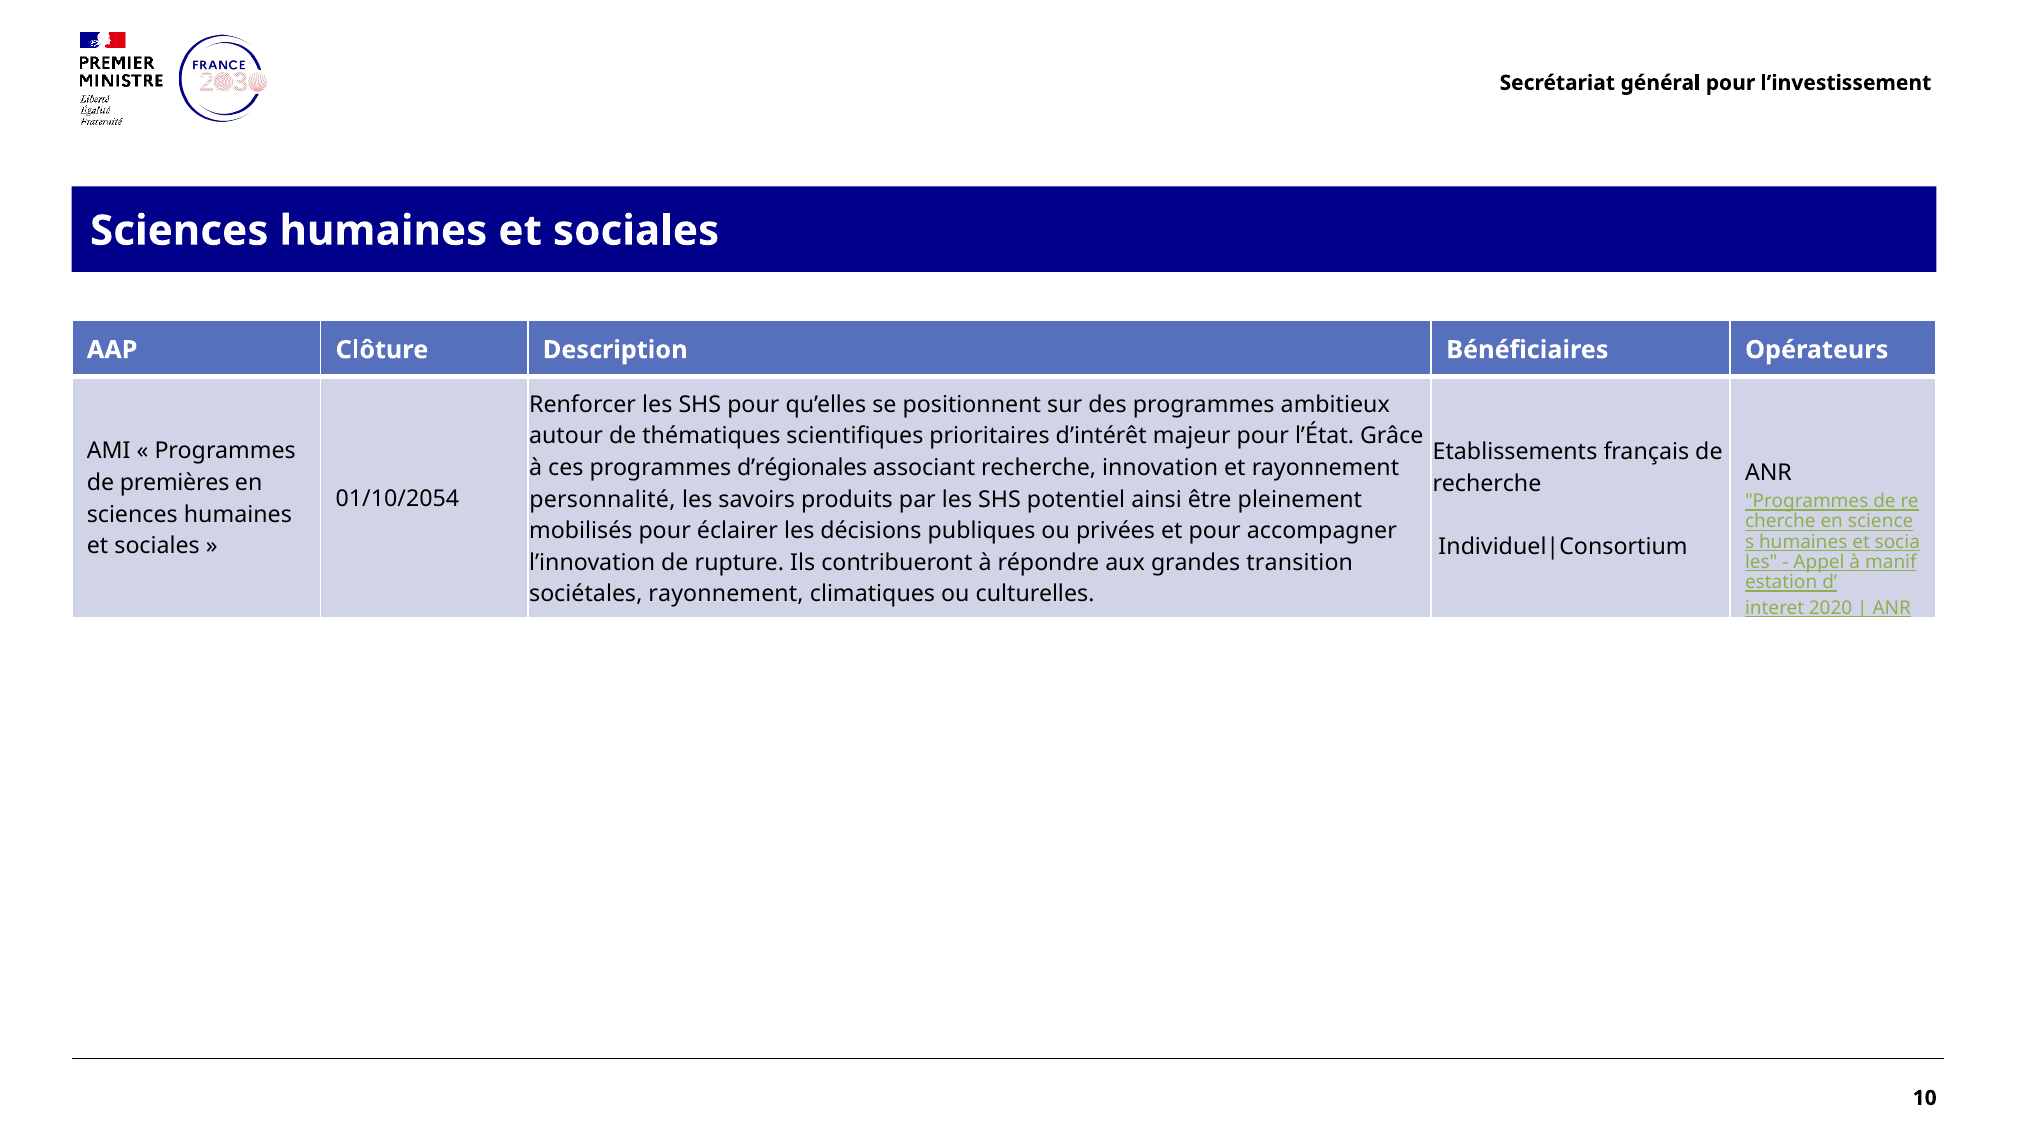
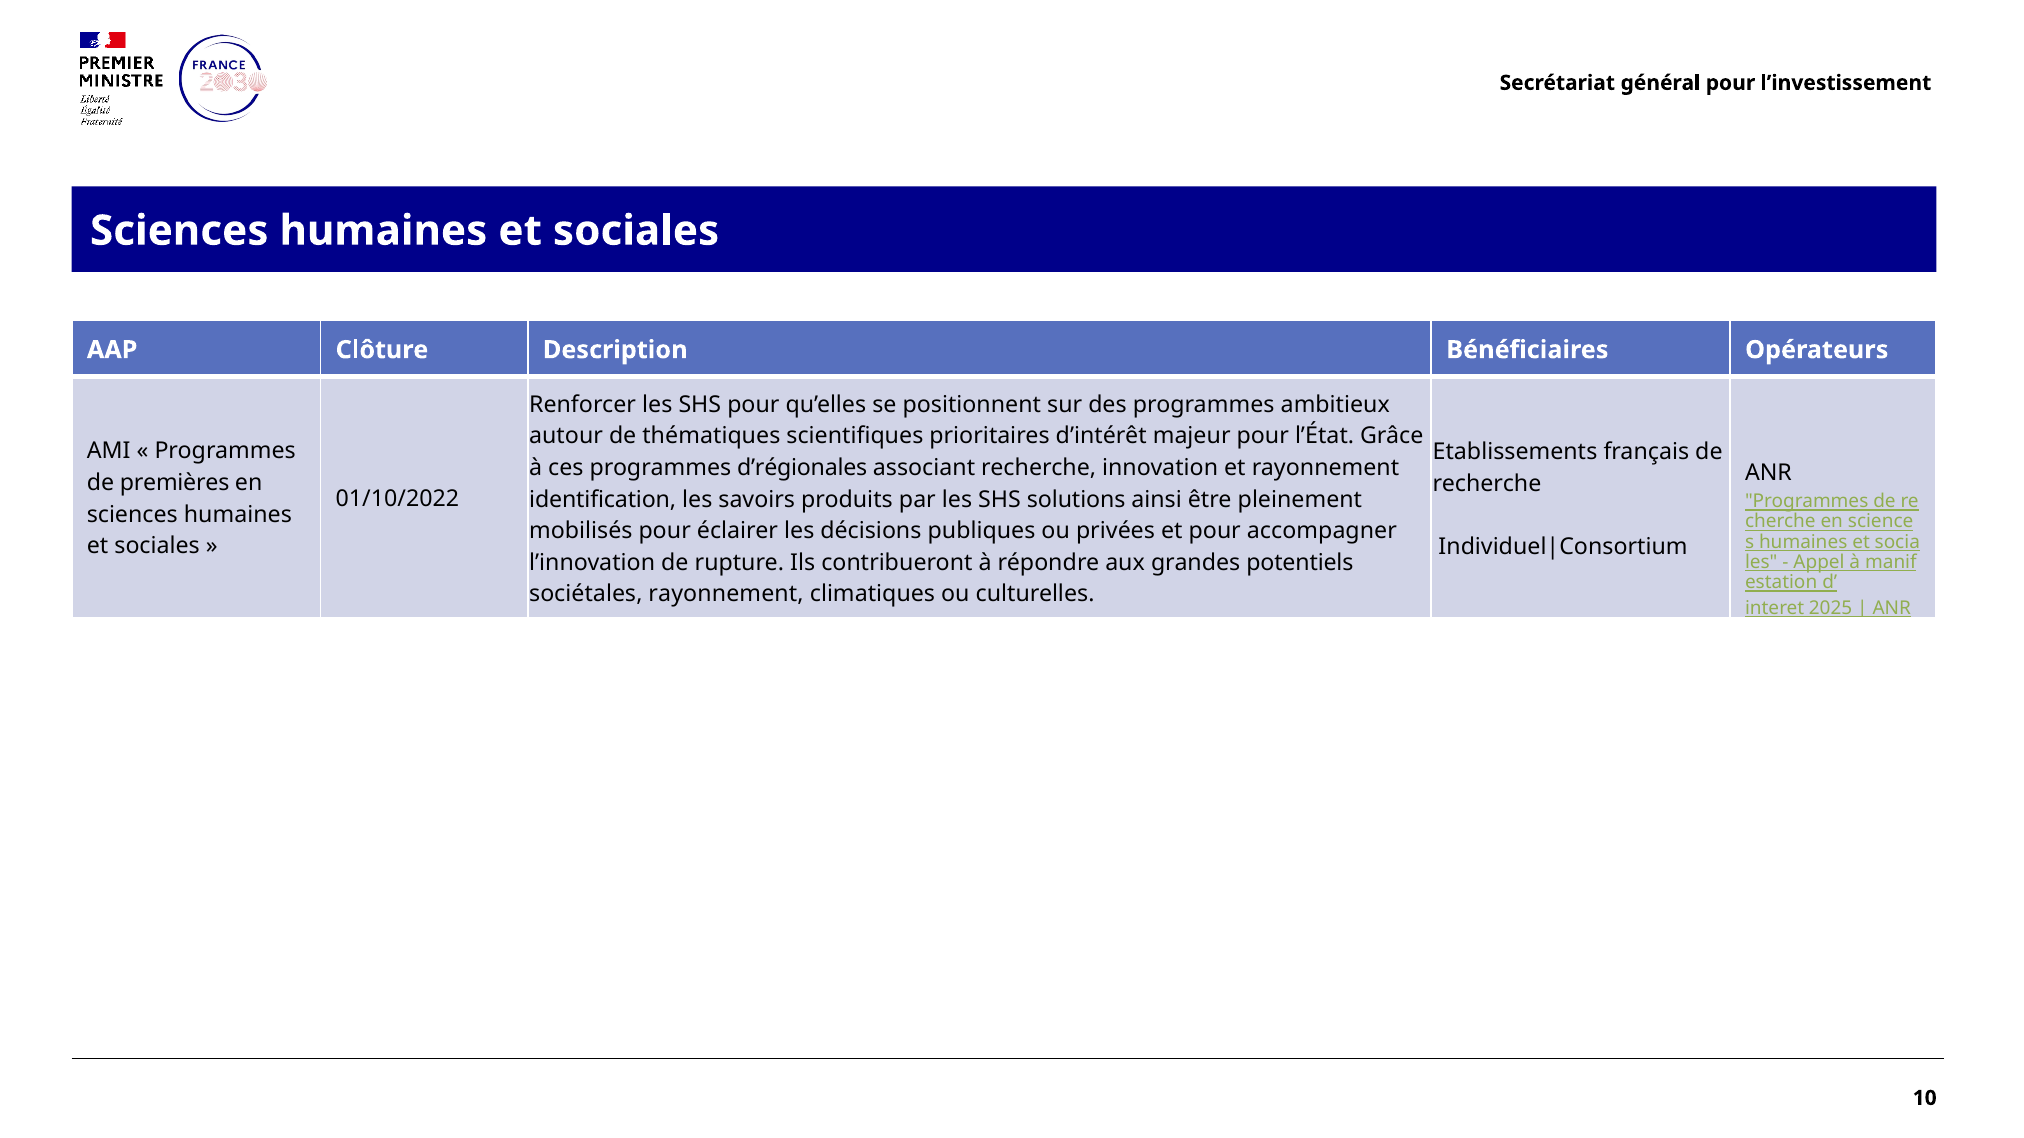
01/10/2054: 01/10/2054 -> 01/10/2022 (397, 499)
personnalité: personnalité -> identification (603, 500)
potentiel: potentiel -> solutions (1076, 500)
transition: transition -> potentiels (1300, 563)
2020: 2020 -> 2025 (1831, 608)
